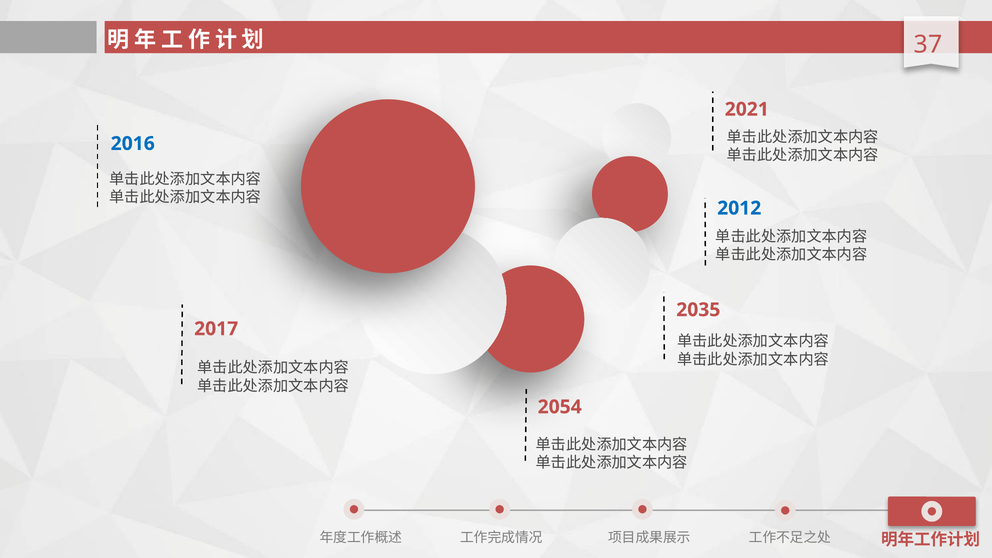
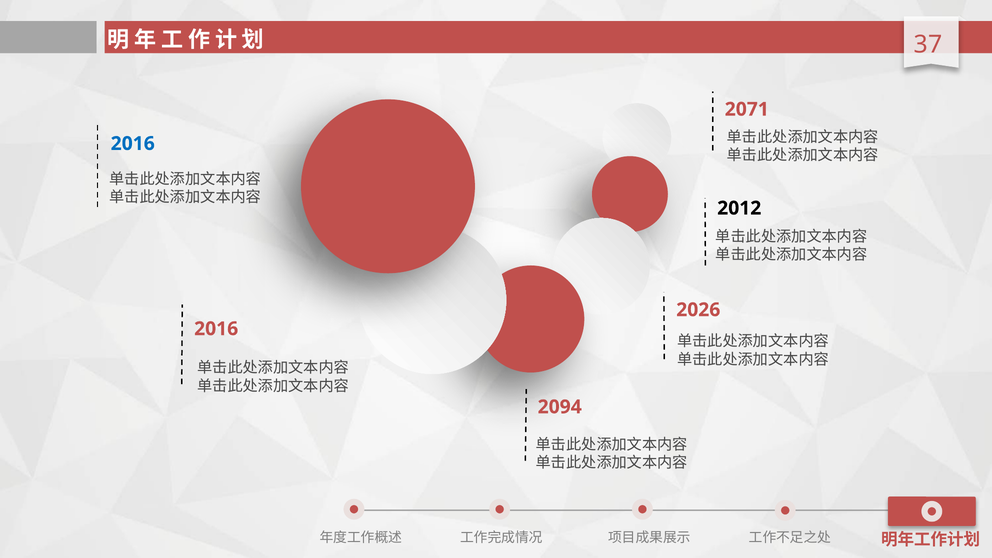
2021: 2021 -> 2071 (747, 109)
2012 colour: blue -> black (739, 208)
2035: 2035 -> 2026 (698, 310)
2017: 2017 -> 2016 (216, 329)
2054: 2054 -> 2094 (560, 407)
